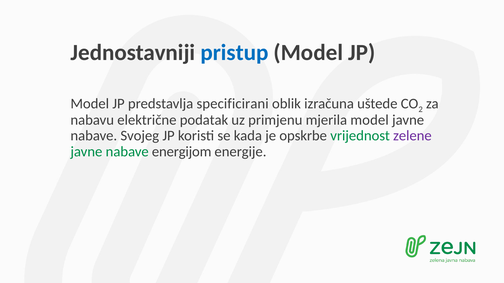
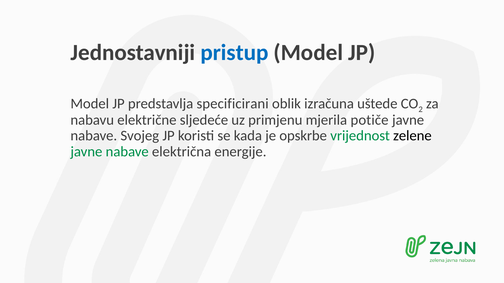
podatak: podatak -> sljedeće (204, 120)
mjerila model: model -> potiče (370, 120)
zelene colour: purple -> black (412, 136)
energijom: energijom -> električna (182, 152)
